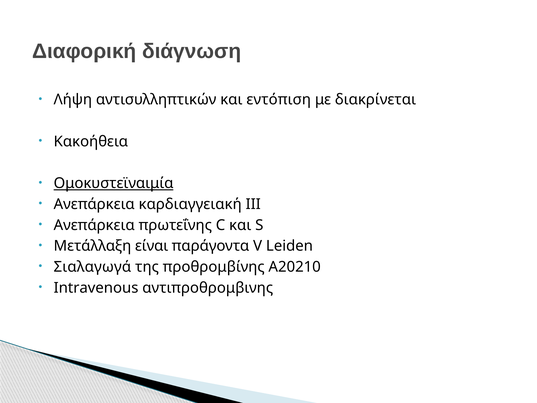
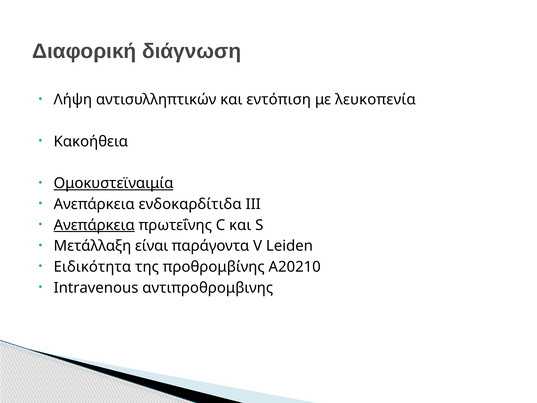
διακρίνεται: διακρίνεται -> λευκοπενία (375, 100)
καρδιαγγειακή: καρδιαγγειακή -> ενδοκαρδίτιδα (190, 204)
Ανεπάρκεια underline: none -> present (94, 225)
Σιαλαγωγά: Σιαλαγωγά -> Ειδικότητα (92, 267)
